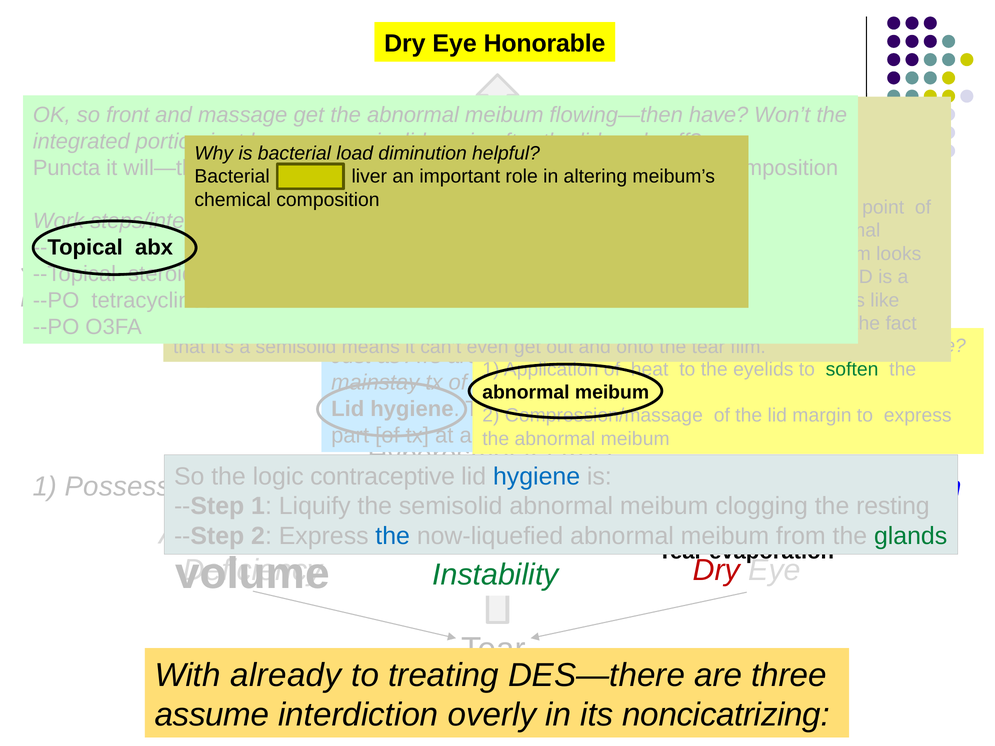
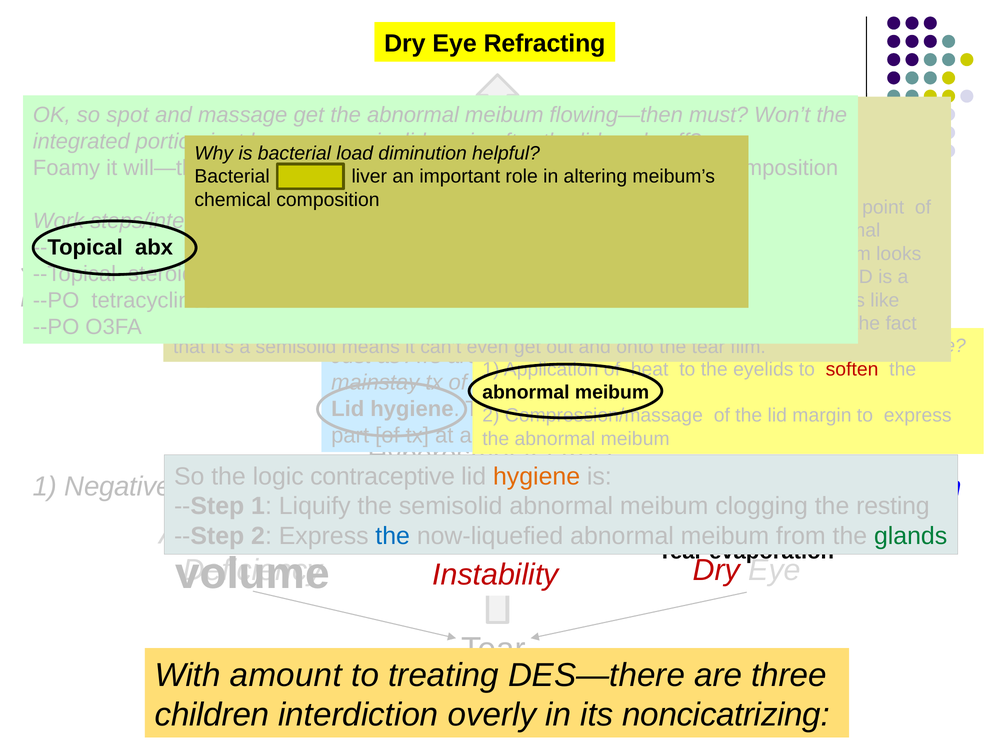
Honorable: Honorable -> Refracting (544, 44)
front: front -> spot (127, 115)
have: have -> must (719, 115)
Puncta: Puncta -> Foamy (66, 168)
soften colour: green -> red (852, 369)
hygiene colour: blue -> orange (537, 477)
Possess: Possess -> Negative (118, 487)
Instability colour: green -> red (495, 575)
already: already -> amount (286, 675)
assume: assume -> children (212, 715)
